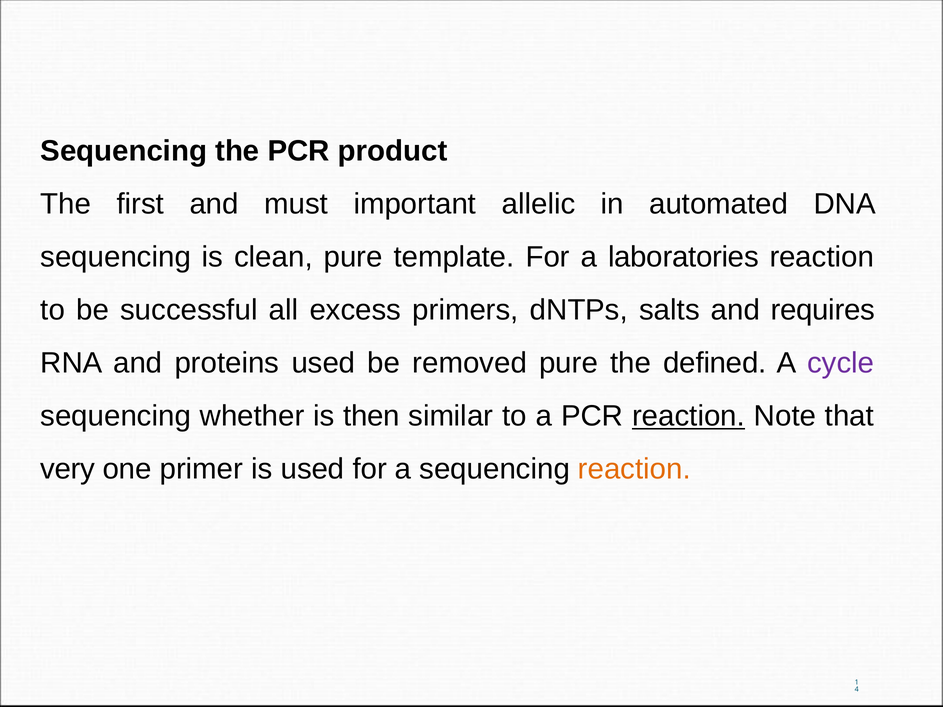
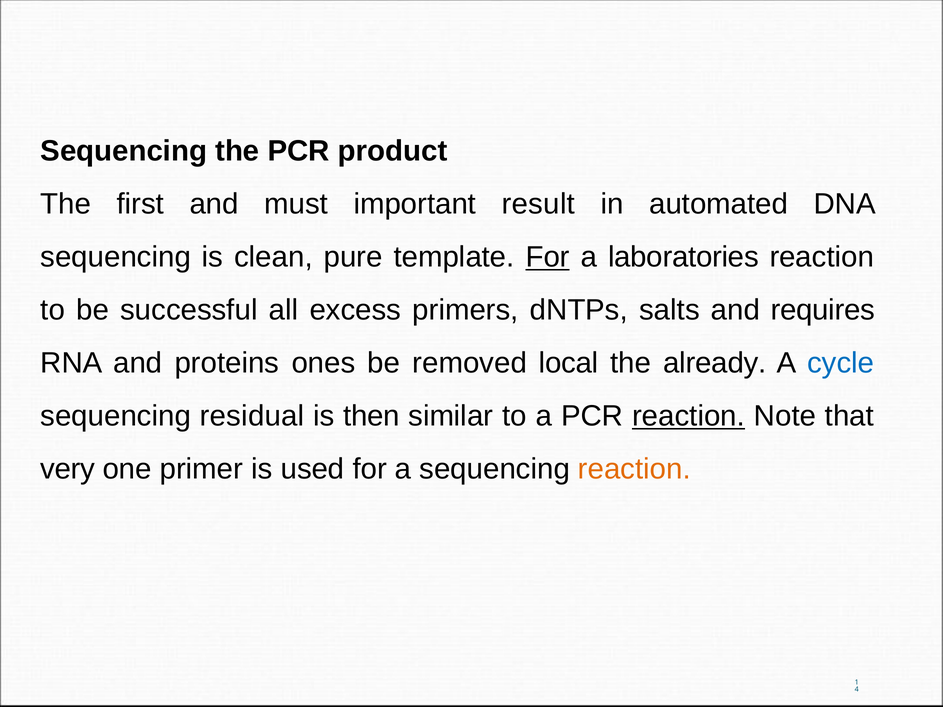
allelic: allelic -> result (538, 204)
For underline: none -> present (548, 257)
proteins used: used -> ones (323, 363)
removed pure: pure -> local (569, 363)
defined: defined -> already (715, 363)
cycle colour: purple -> blue (841, 363)
whether: whether -> residual (252, 416)
